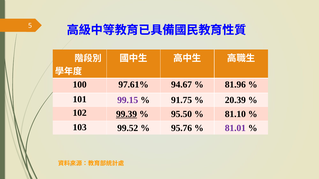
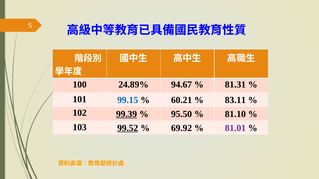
97.61%: 97.61% -> 24.89% (133, 85)
81.96: 81.96 -> 81.31 (235, 85)
99.15 colour: purple -> blue (128, 100)
91.75: 91.75 -> 60.21 (182, 100)
20.39: 20.39 -> 83.11 (235, 100)
99.52 underline: none -> present (128, 128)
95.76: 95.76 -> 69.92 (182, 128)
